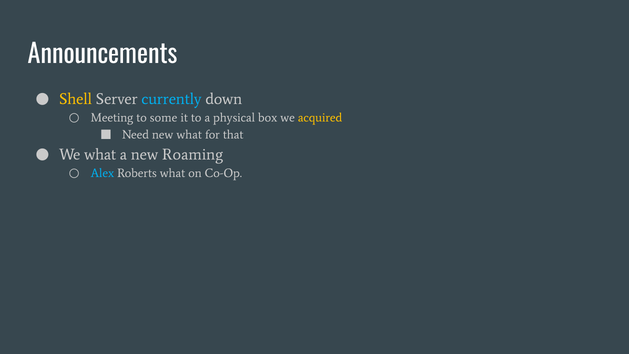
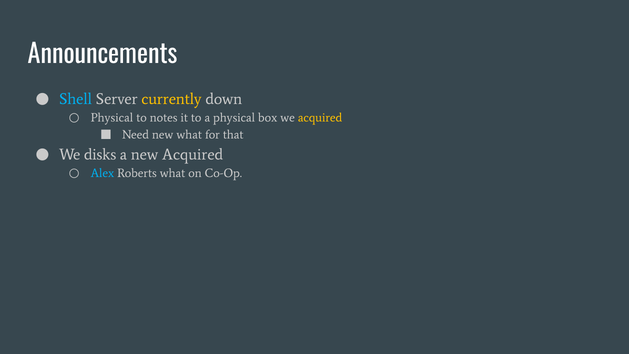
Shell colour: yellow -> light blue (76, 99)
currently colour: light blue -> yellow (172, 99)
Meeting: Meeting -> Physical (112, 118)
some: some -> notes (164, 118)
We what: what -> disks (100, 154)
new Roaming: Roaming -> Acquired (193, 154)
